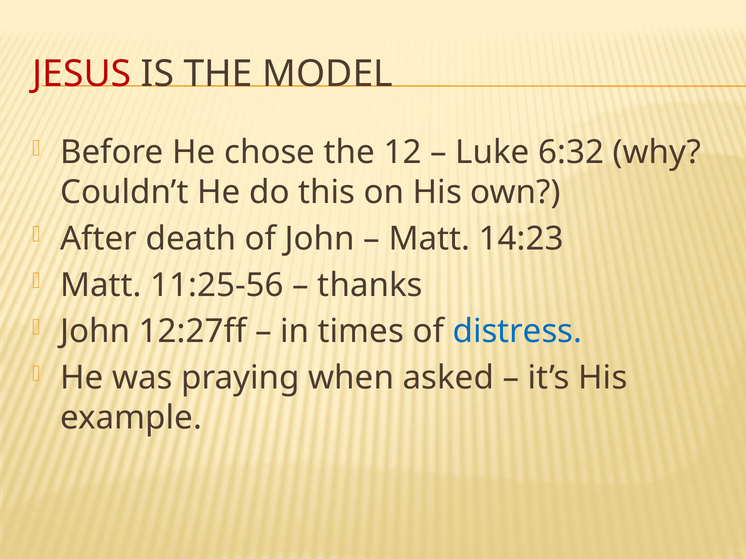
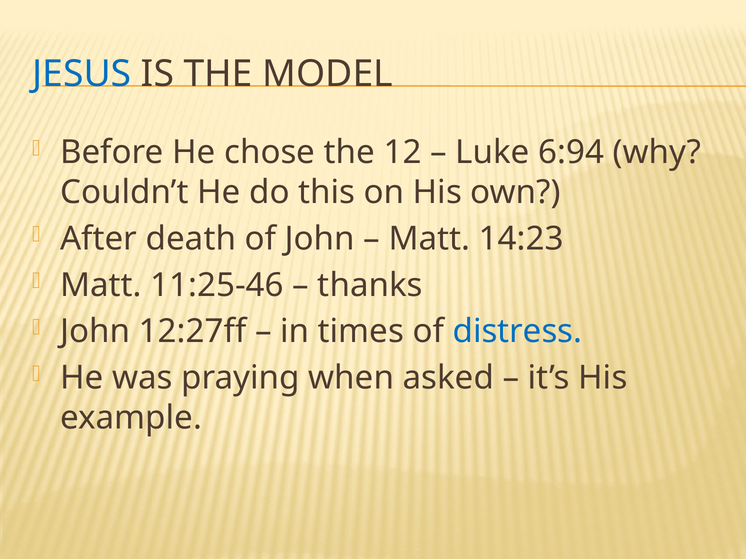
JESUS colour: red -> blue (82, 74)
6:32: 6:32 -> 6:94 (571, 153)
11:25-56: 11:25-56 -> 11:25-46 (217, 285)
